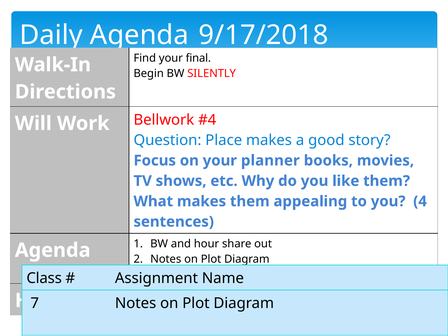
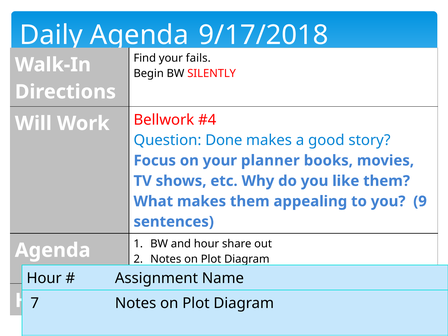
final: final -> fails (198, 58)
Place: Place -> Done (224, 140)
4: 4 -> 9 (420, 201)
Class: Class -> Hour (44, 278)
